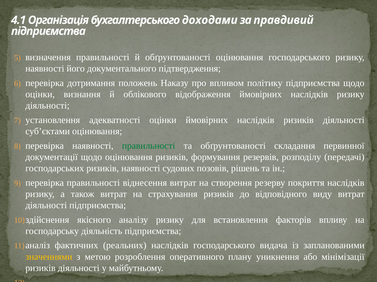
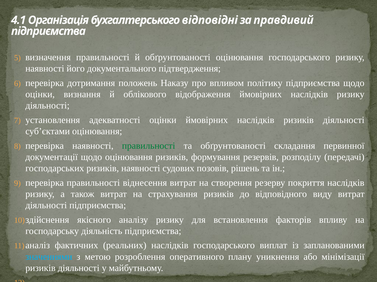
доходами: доходами -> відповідні (210, 20)
видача: видача -> виплат (274, 246)
значеннями colour: yellow -> light blue (49, 257)
